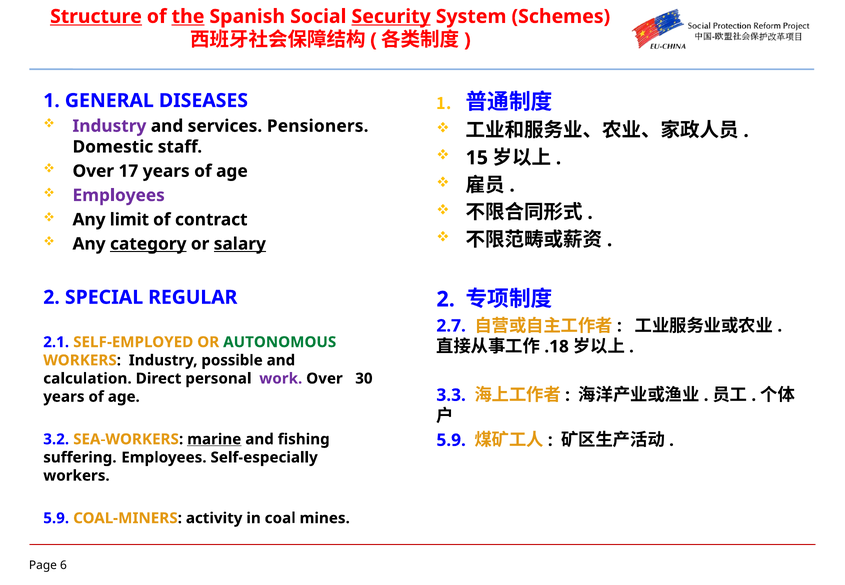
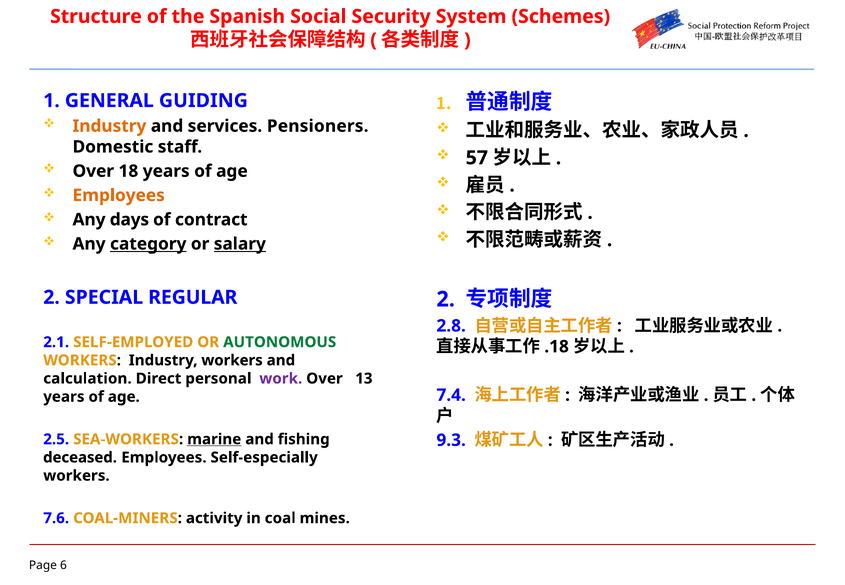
Structure underline: present -> none (96, 17)
the underline: present -> none (188, 17)
Security underline: present -> none (391, 17)
DISEASES: DISEASES -> GUIDING (203, 101)
Industry colour: purple -> orange (109, 126)
15: 15 -> 57 (477, 158)
17: 17 -> 18 (128, 171)
Employees colour: purple -> orange (119, 195)
limit: limit -> days (129, 220)
2.7: 2.7 -> 2.8 (451, 326)
Industry possible: possible -> workers (232, 360)
30: 30 -> 13 (364, 379)
3.3: 3.3 -> 7.4 (451, 395)
3.2: 3.2 -> 2.5 (56, 439)
5.9: 5.9 -> 9.3 (451, 440)
suffering: suffering -> deceased (80, 457)
5.9: 5.9 -> 7.6 (56, 518)
